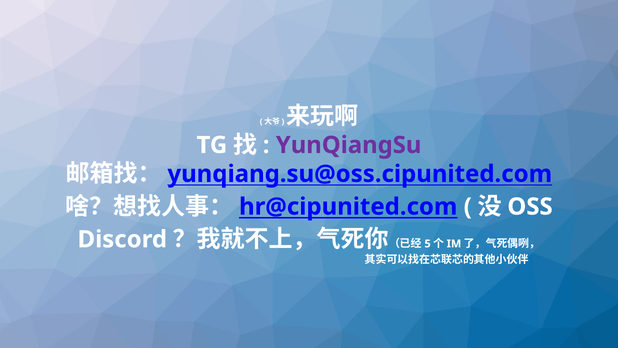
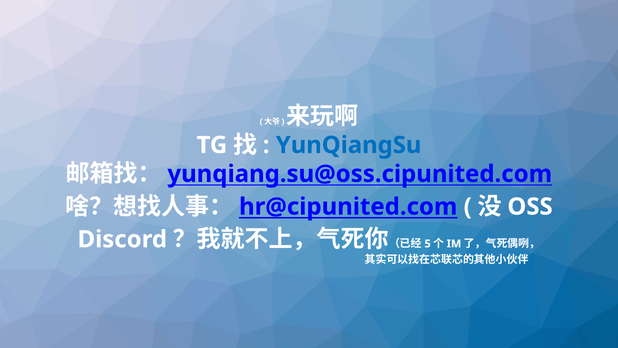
YunQiangSu colour: purple -> blue (349, 145)
